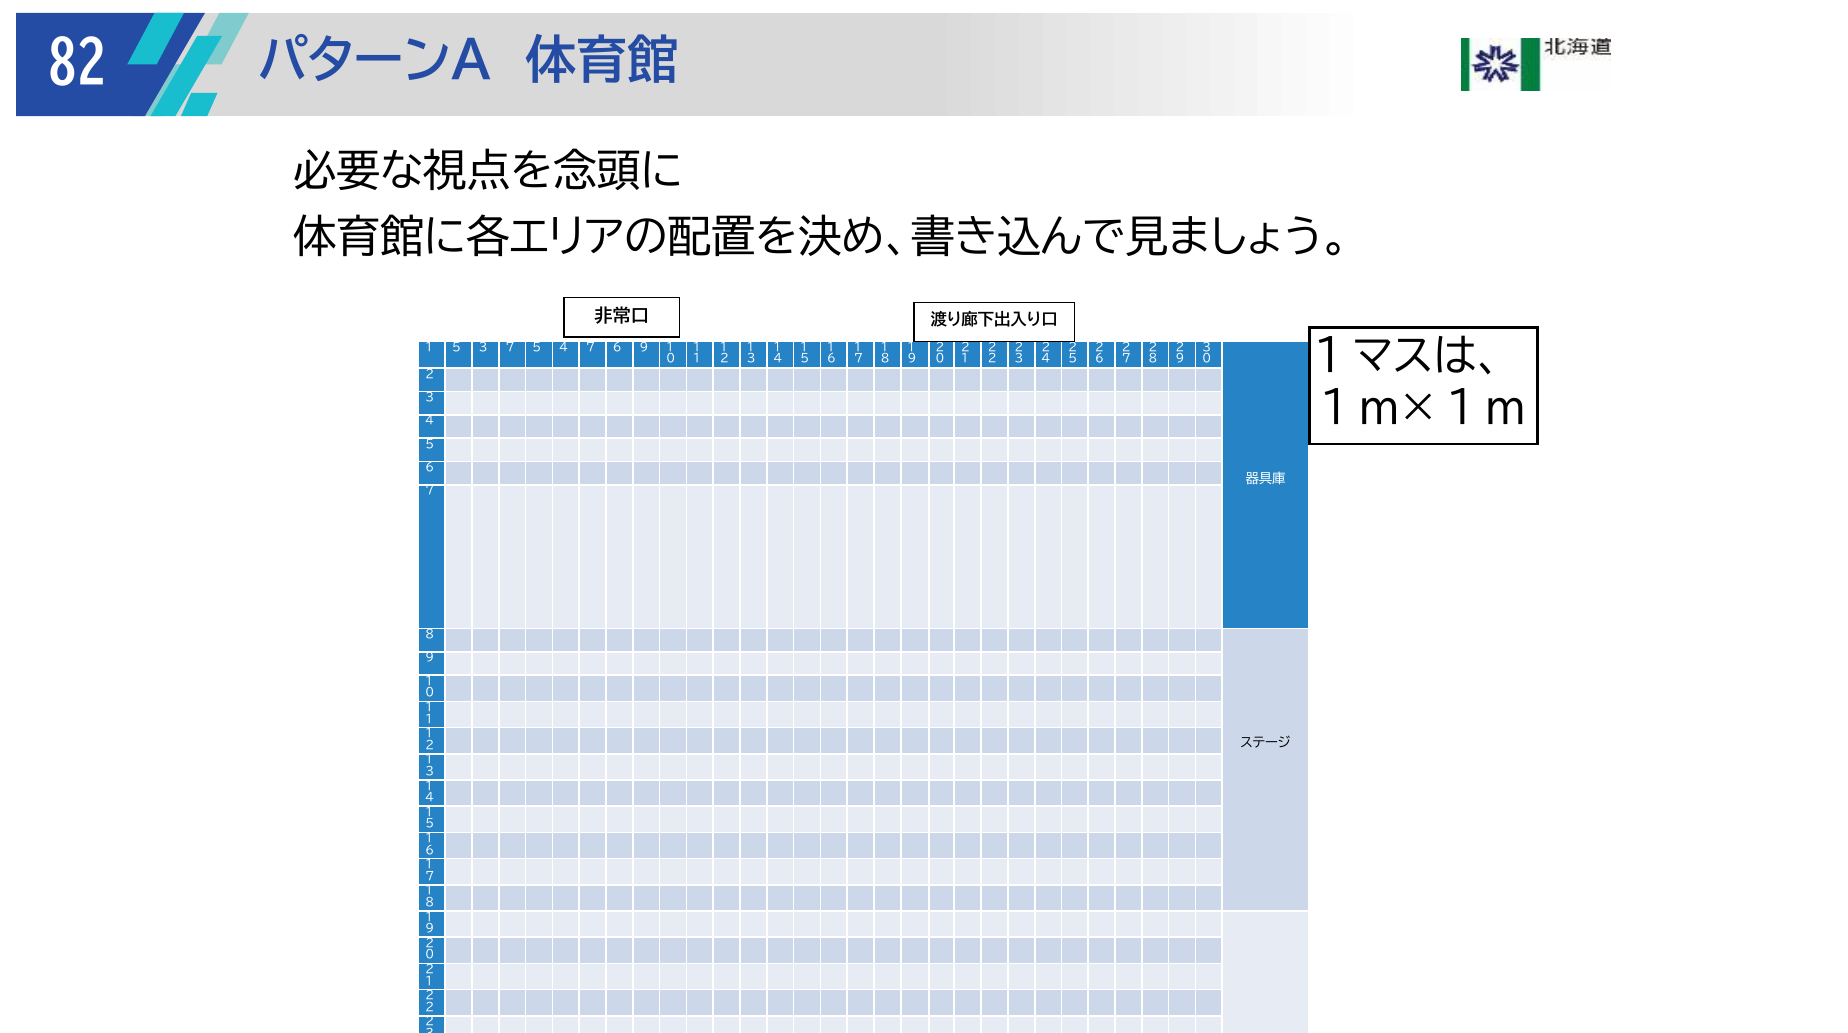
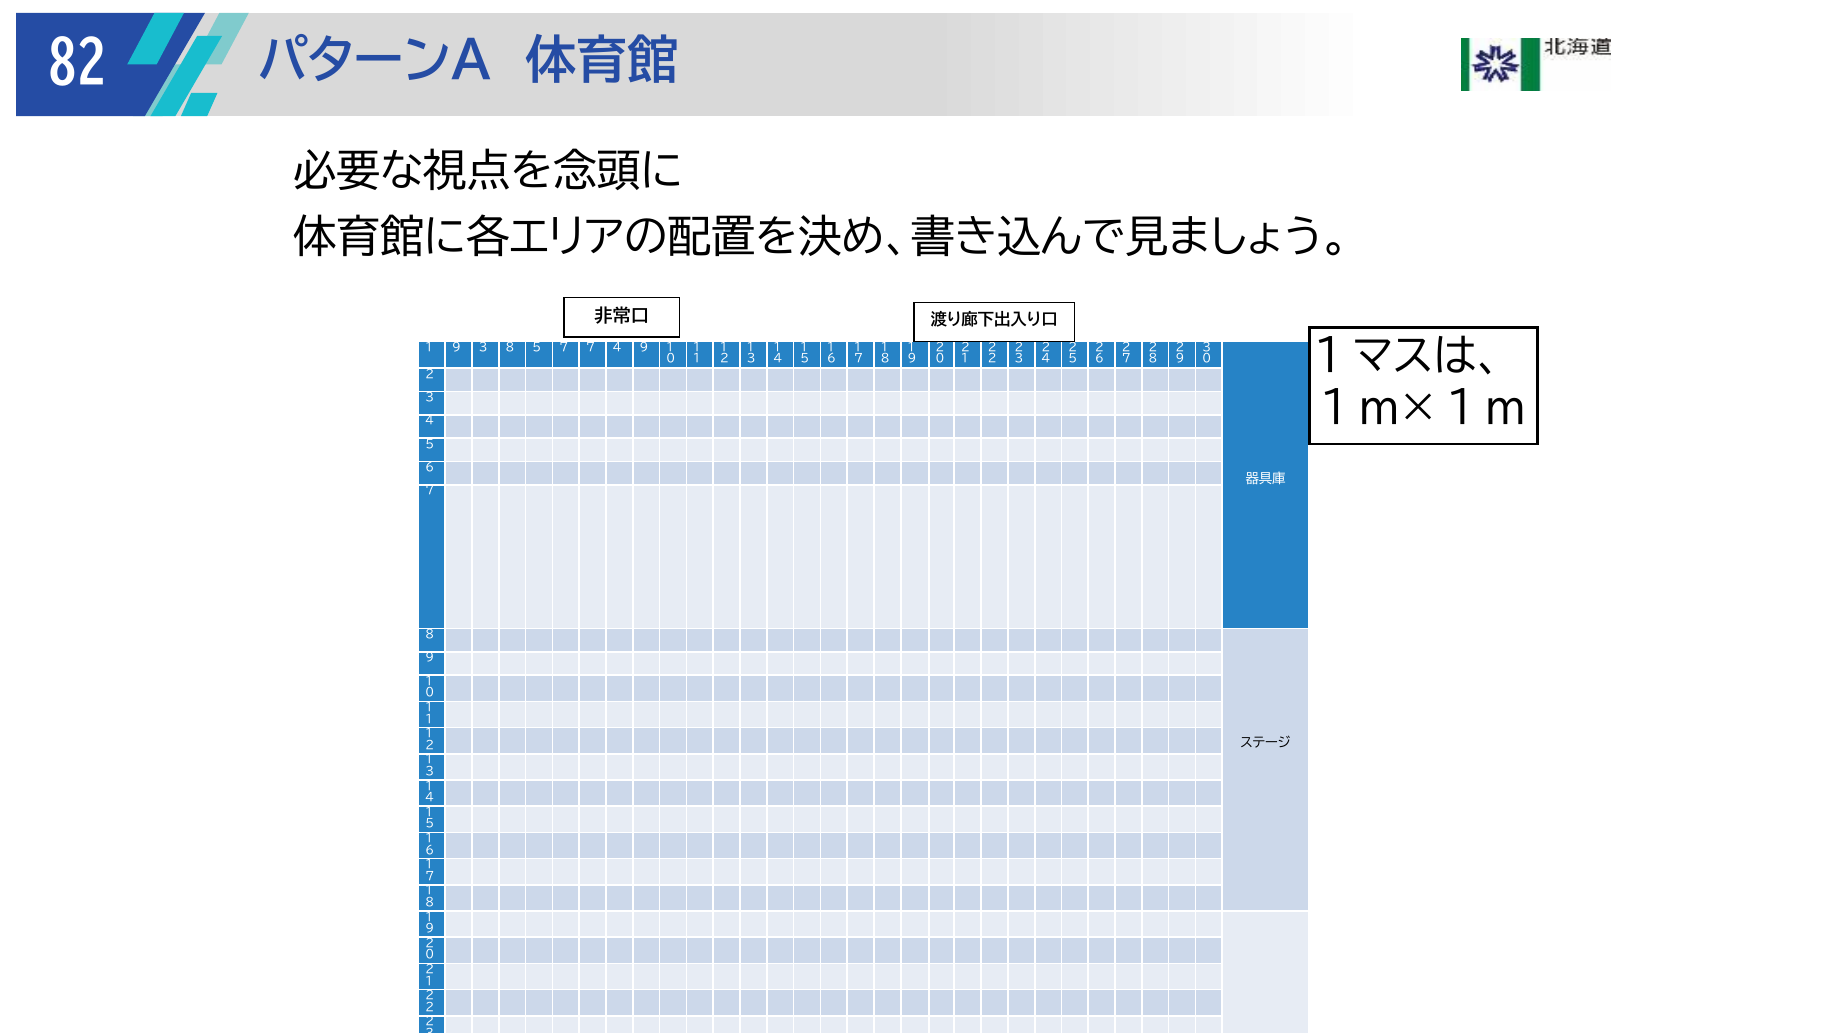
5: 5 -> 9 (456, 348)
3 7: 7 -> 8 (510, 348)
5 4: 4 -> 7 (564, 348)
7 6: 6 -> 4 (617, 348)
